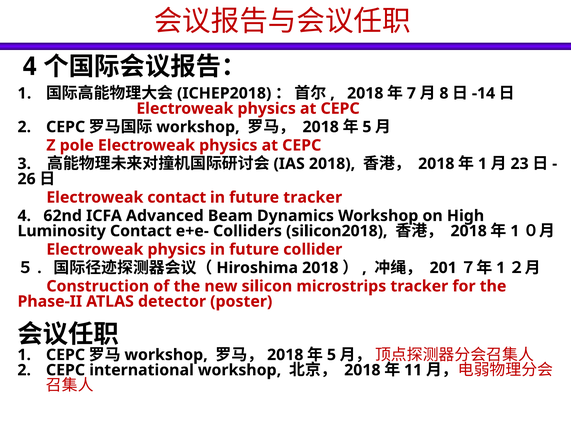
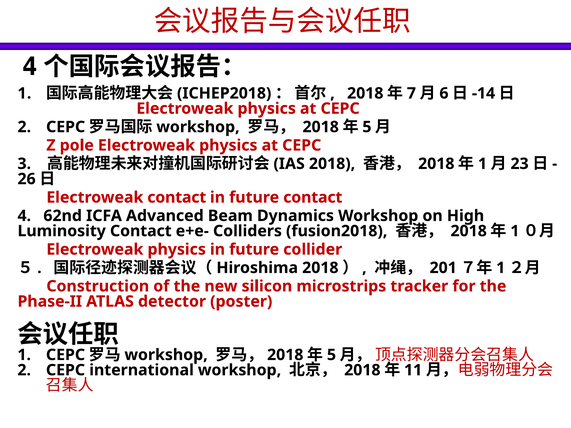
8: 8 -> 6 (444, 93)
future tracker: tracker -> contact (313, 197)
silicon2018: silicon2018 -> fusion2018 (337, 231)
